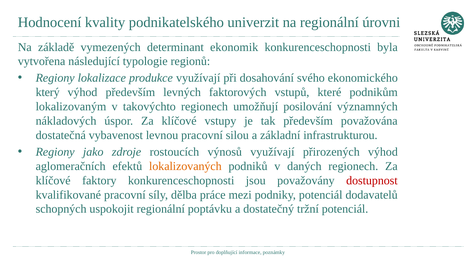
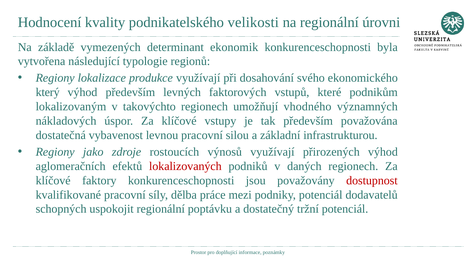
univerzit: univerzit -> velikosti (253, 22)
posilování: posilování -> vhodného (308, 107)
lokalizovaných colour: orange -> red (185, 166)
